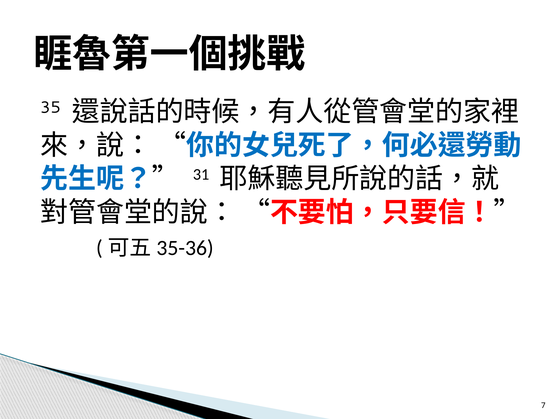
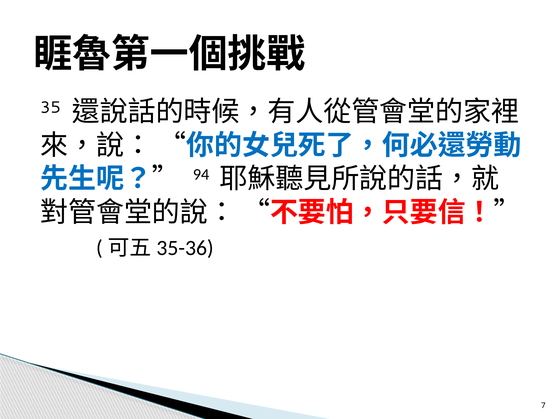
31: 31 -> 94 (201, 175)
